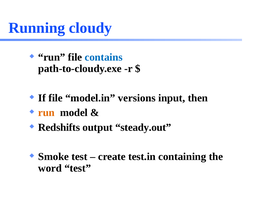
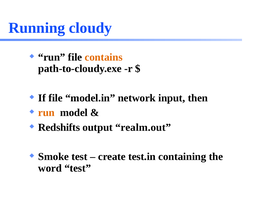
contains colour: blue -> orange (104, 57)
versions: versions -> network (137, 98)
steady.out: steady.out -> realm.out (143, 128)
